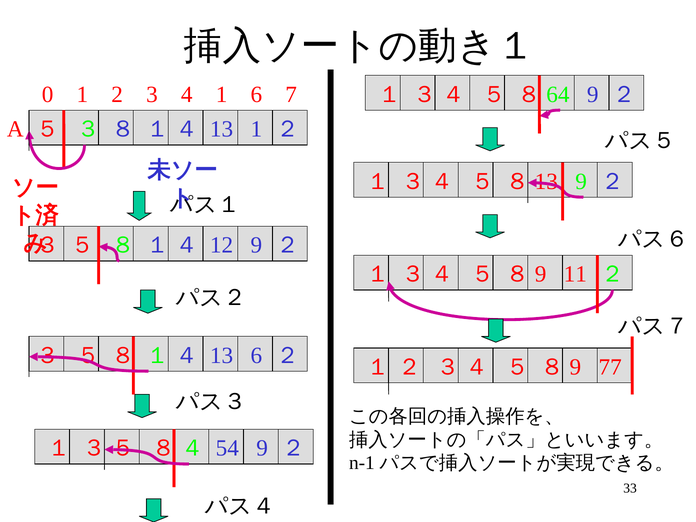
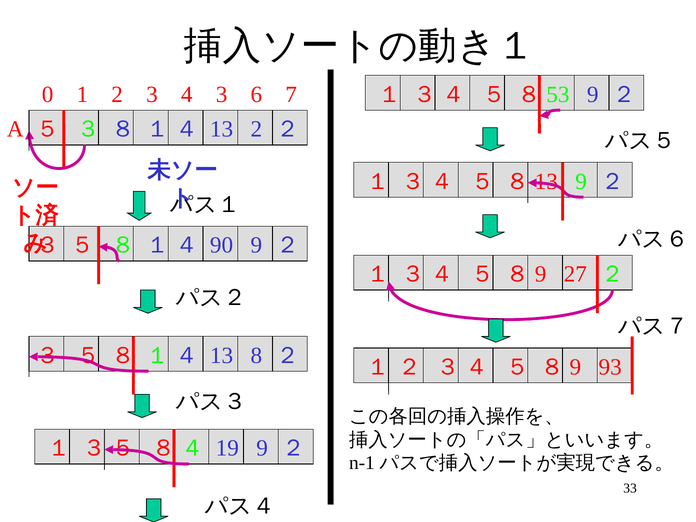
4 1: 1 -> 3 (222, 94)
64: 64 -> 53 (558, 94)
13 1: 1 -> 2 (256, 129)
12: 12 -> 90 (222, 245)
11: 11 -> 27 (575, 274)
13 6: 6 -> 8 (256, 355)
77: 77 -> 93 (610, 367)
54: 54 -> 19 (227, 448)
